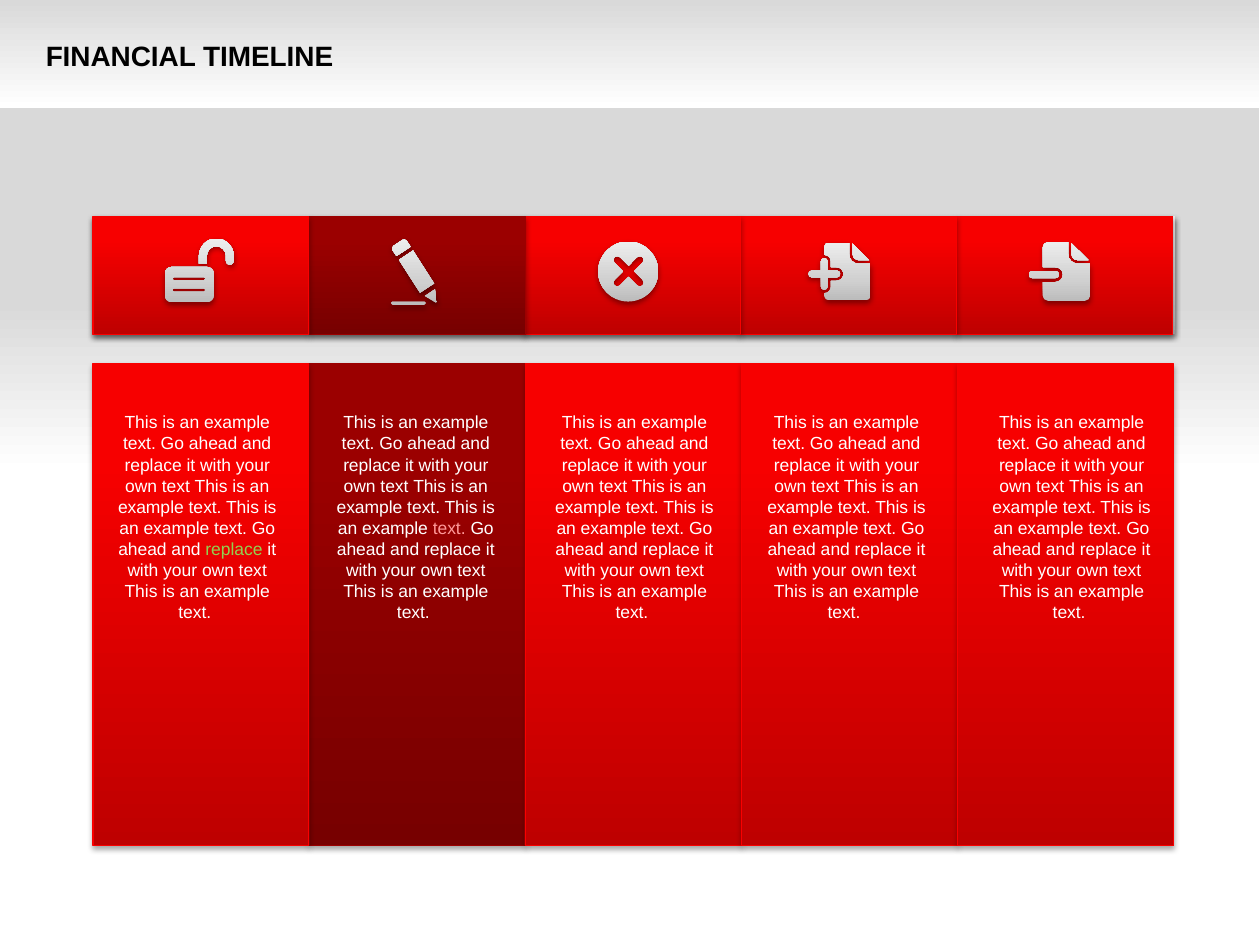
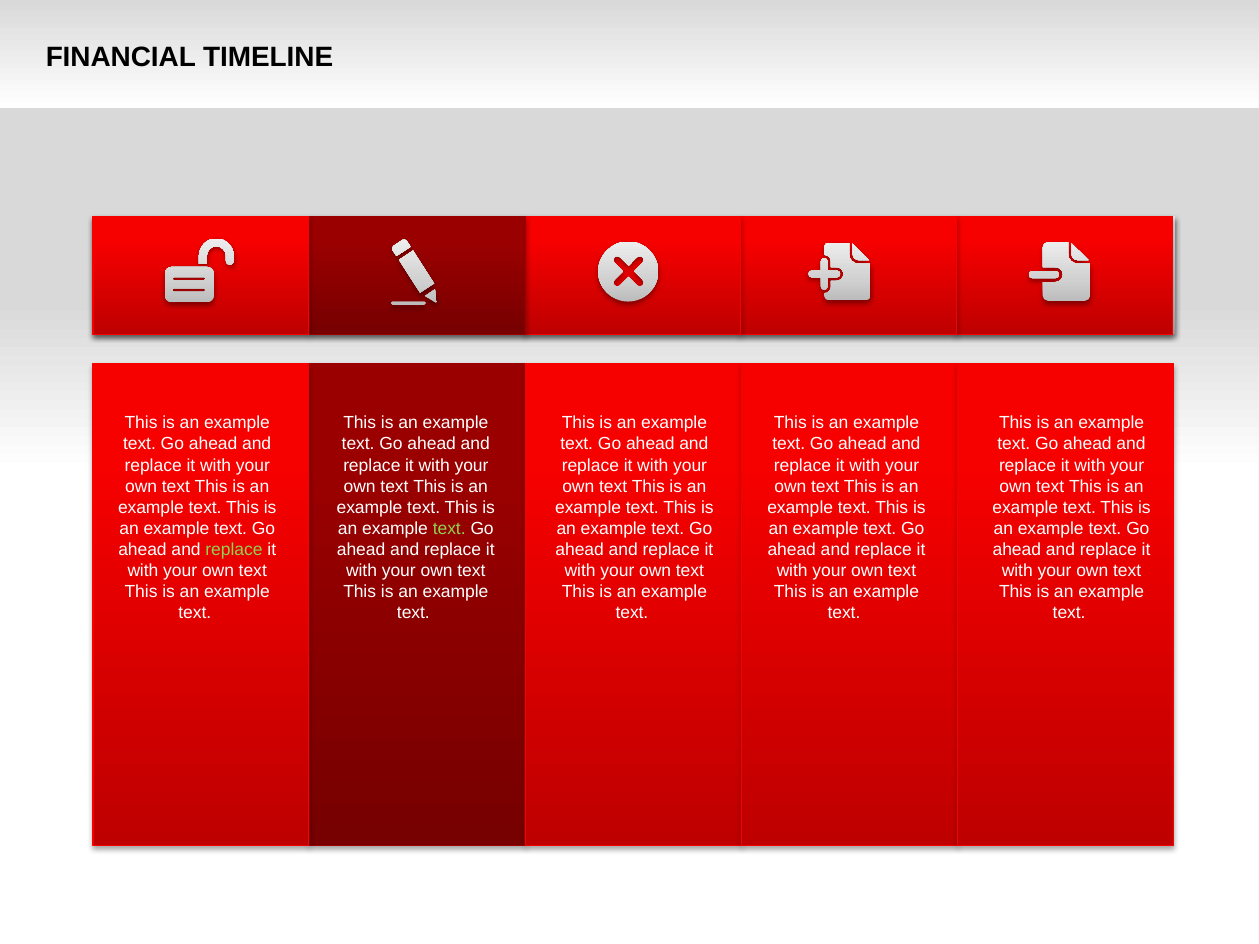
text colour: pink -> light green (449, 528)
